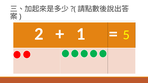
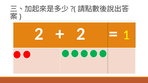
1: 1 -> 2 (81, 34)
5: 5 -> 1 (126, 35)
